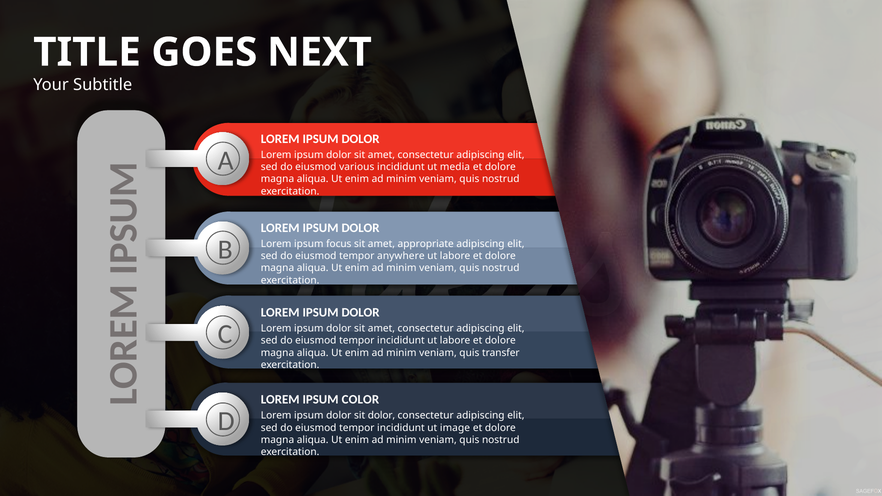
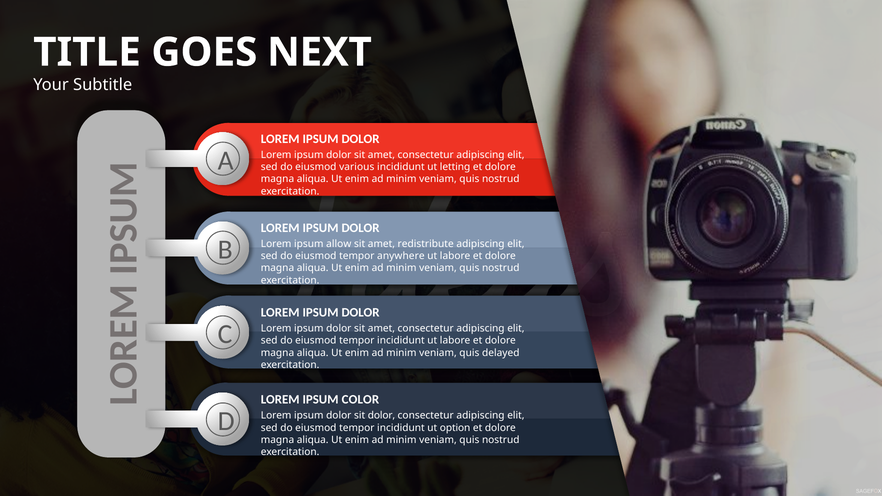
media: media -> letting (455, 167)
focus: focus -> allow (339, 244)
appropriate: appropriate -> redistribute (426, 244)
transfer: transfer -> delayed (501, 353)
image: image -> option (455, 428)
